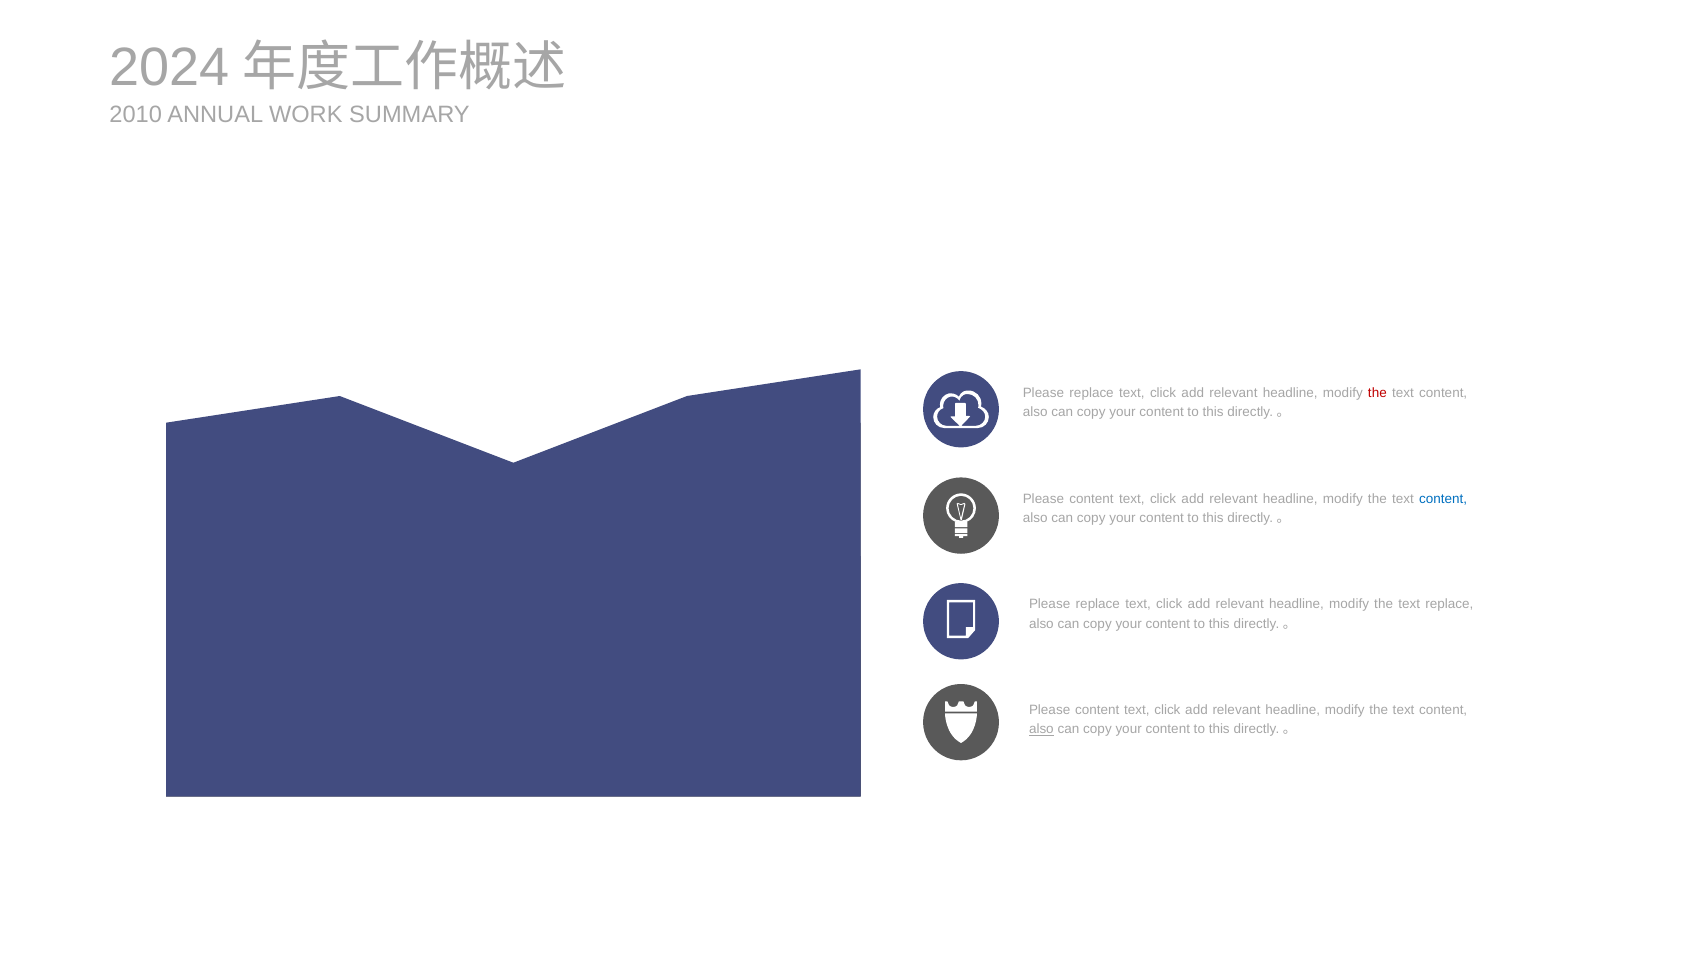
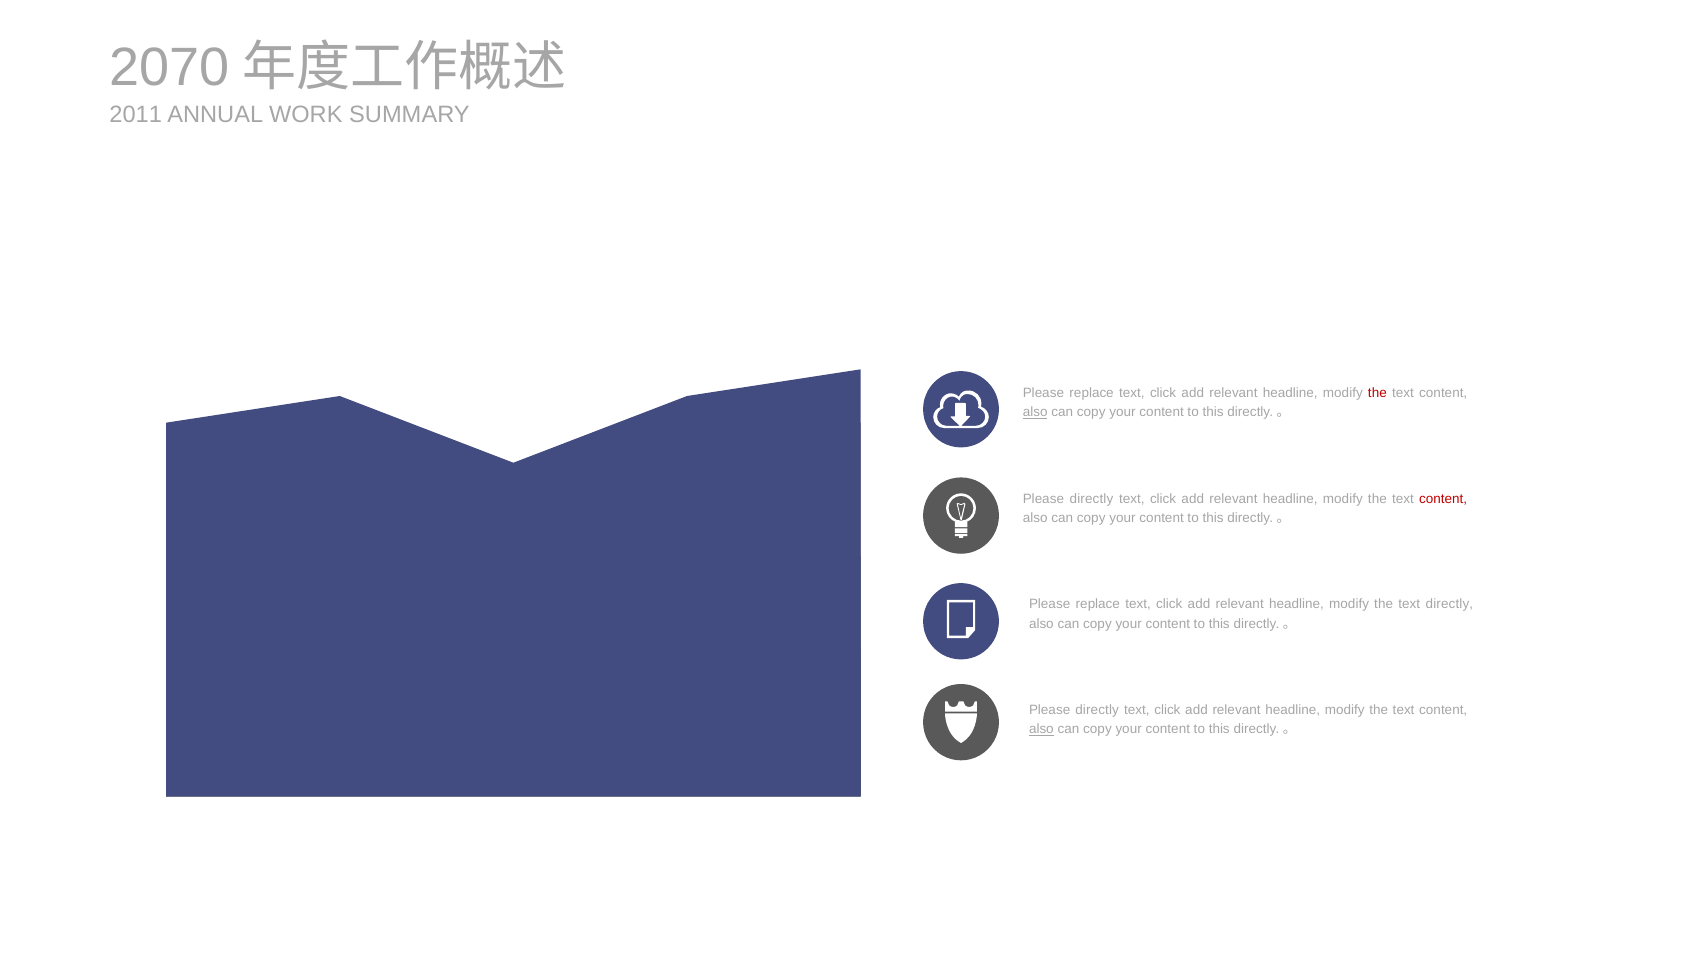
2024: 2024 -> 2070 (169, 67)
2010: 2010 -> 2011 (136, 115)
also underline: none -> present (1035, 412)
content: content -> directly (1091, 498)
content colour: blue -> red (1443, 498)
text replace: replace -> directly (1449, 604)
content: content -> directly (1097, 710)
